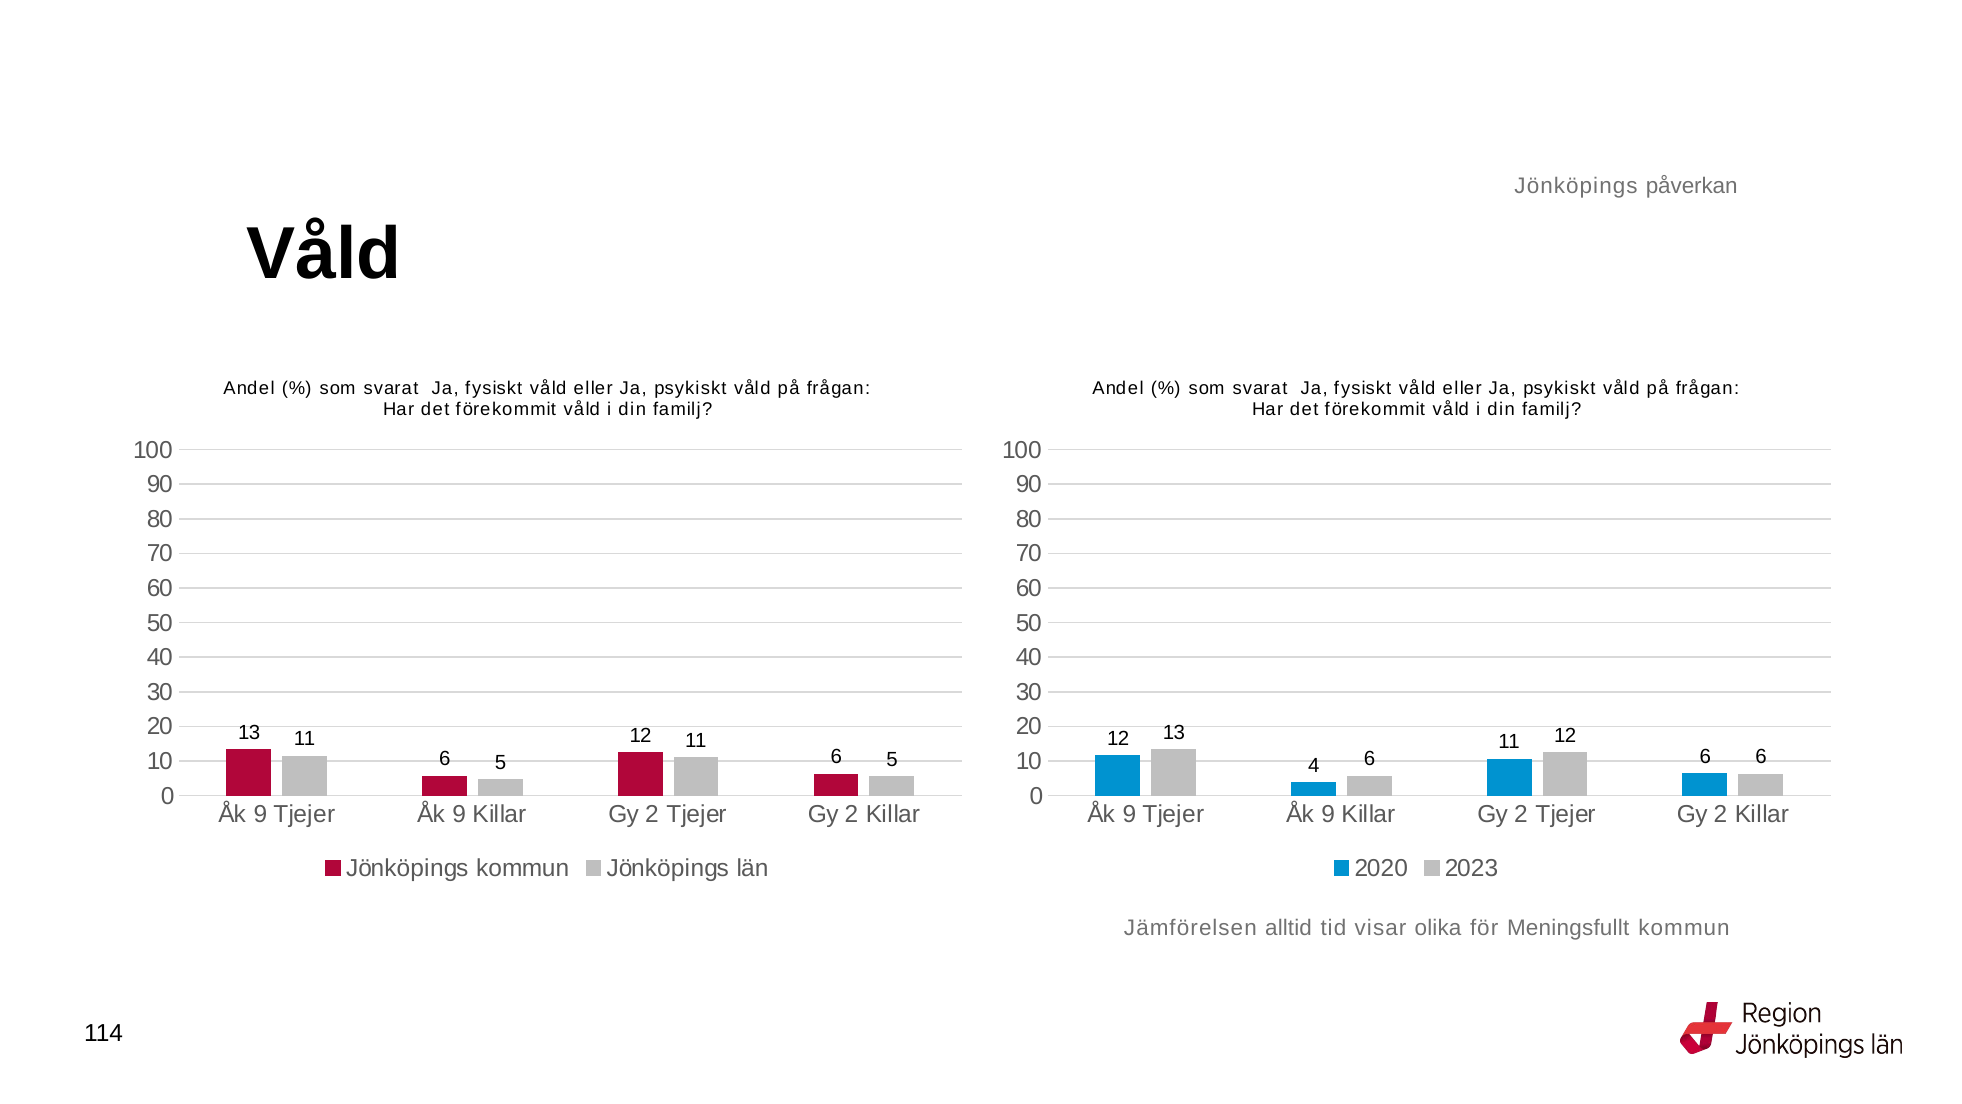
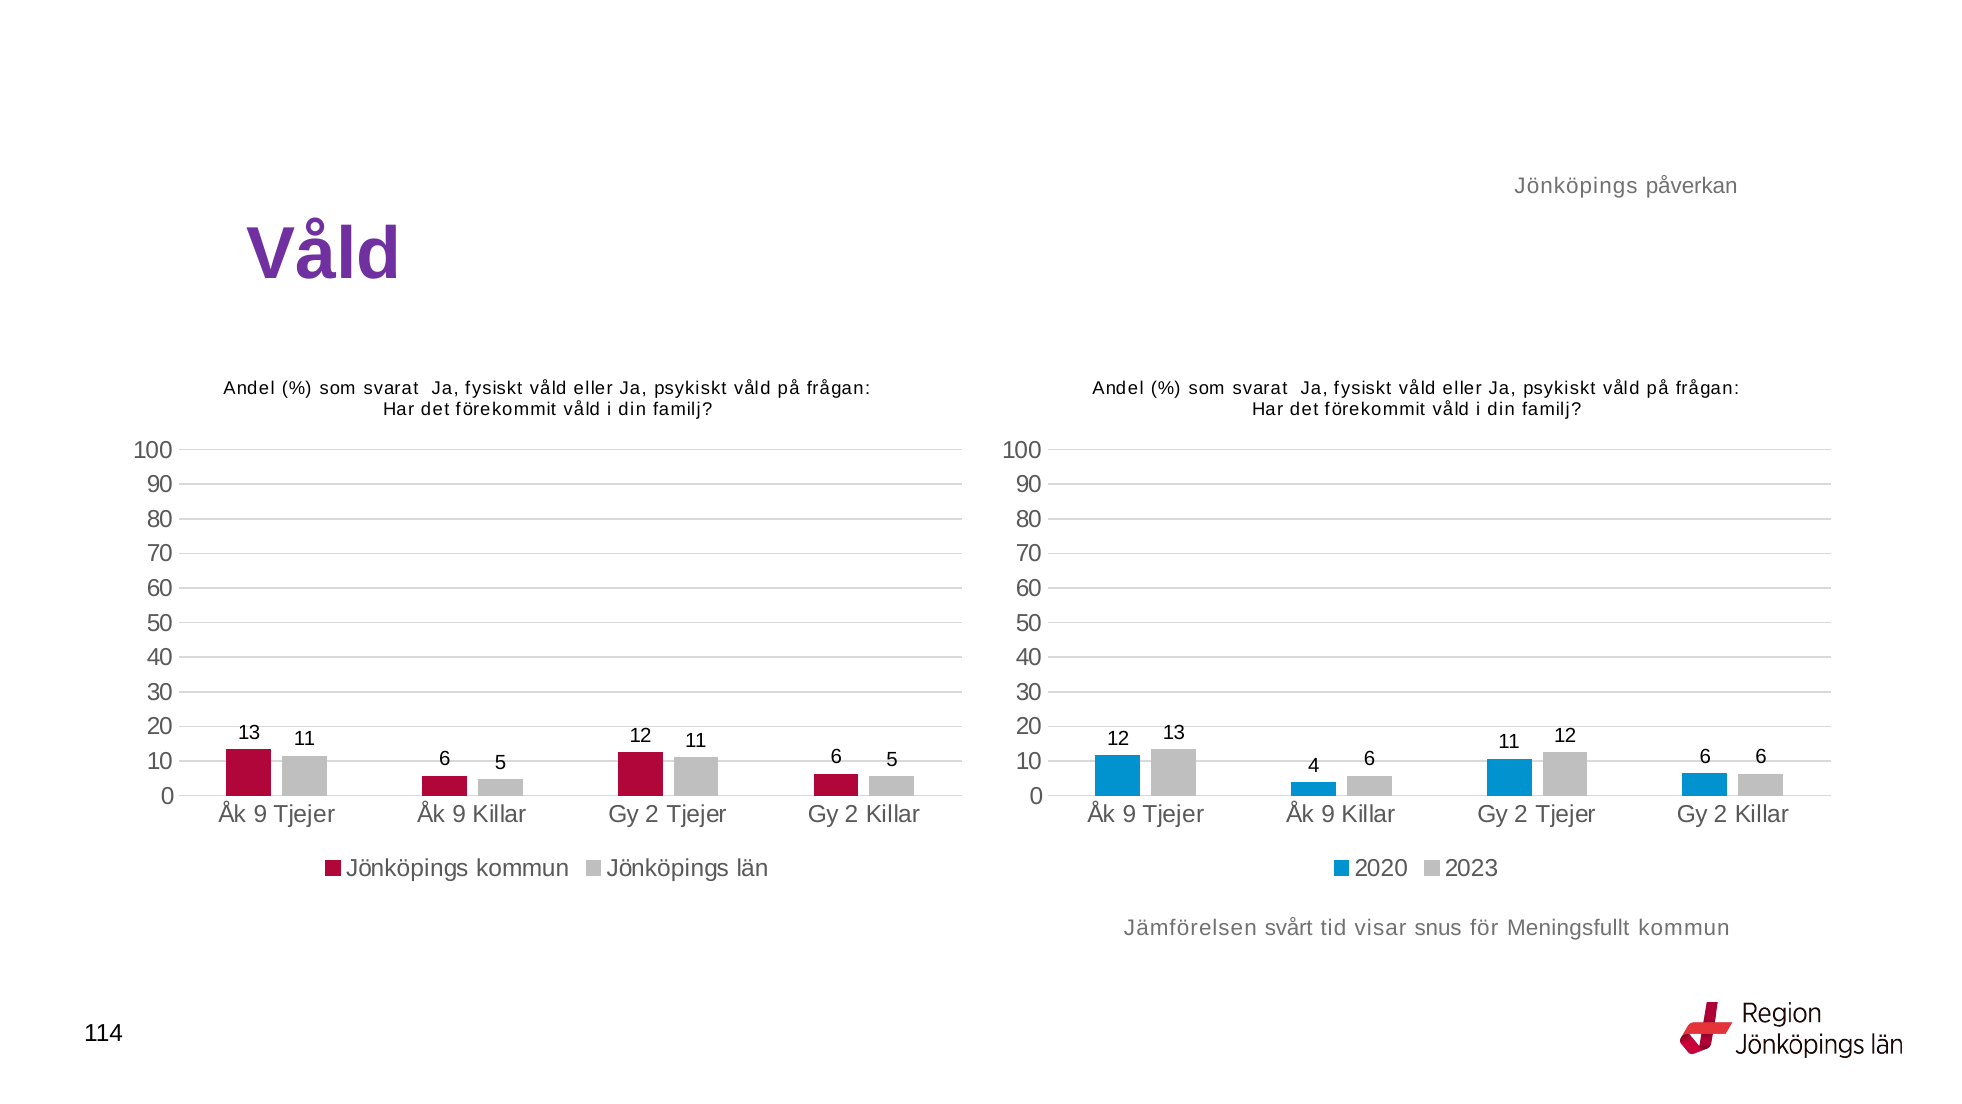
Våld colour: black -> purple (324, 254)
alltid: alltid -> svårt (1289, 928)
olika: olika -> snus (1438, 928)
